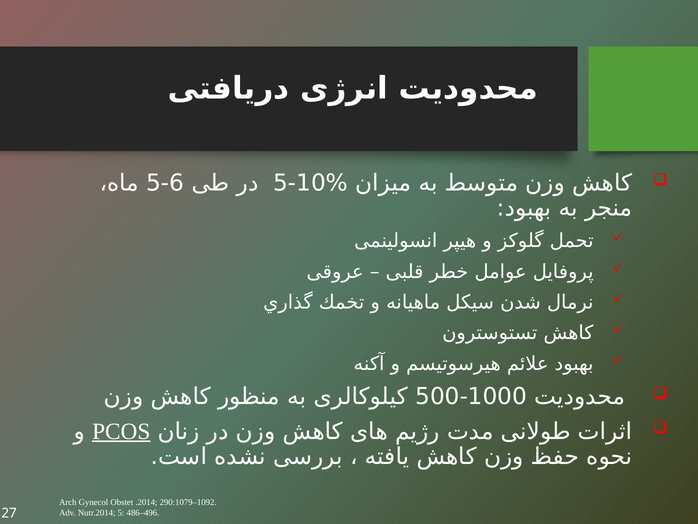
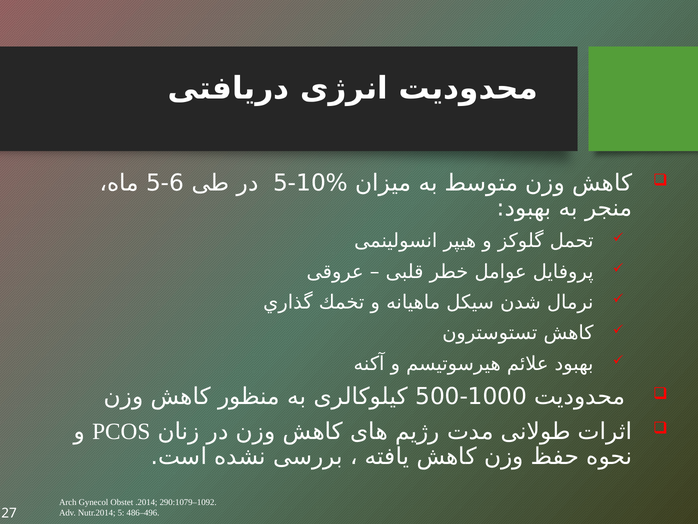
PCOS underline: present -> none (121, 431)
